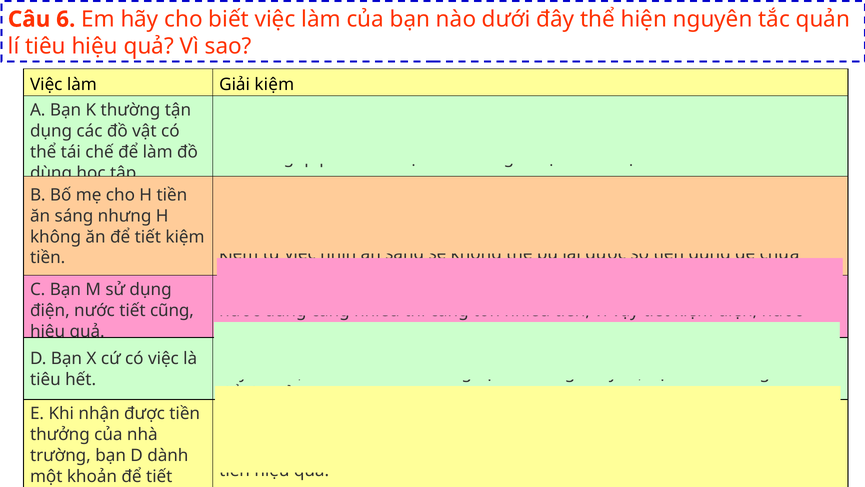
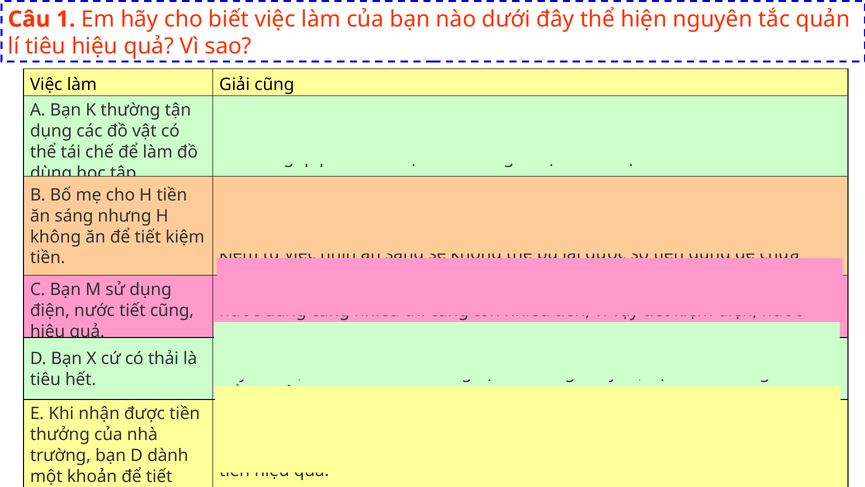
6: 6 -> 1 (66, 19)
Giải kiệm: kiệm -> cũng (274, 84)
có việc: việc -> thải (163, 358)
